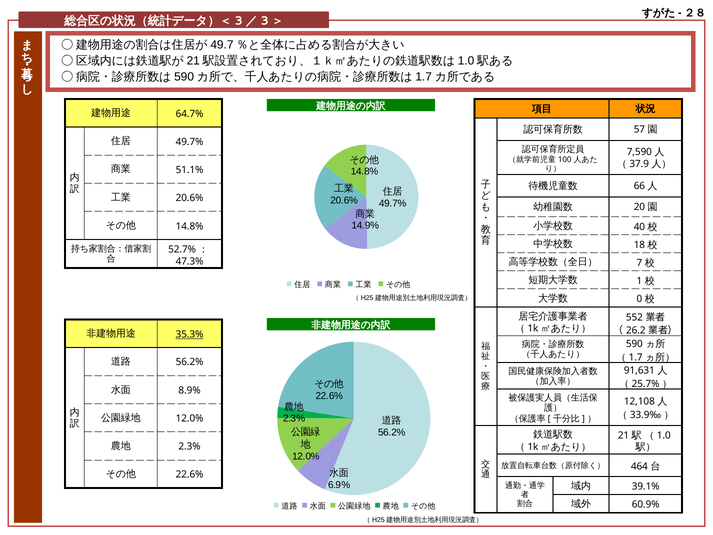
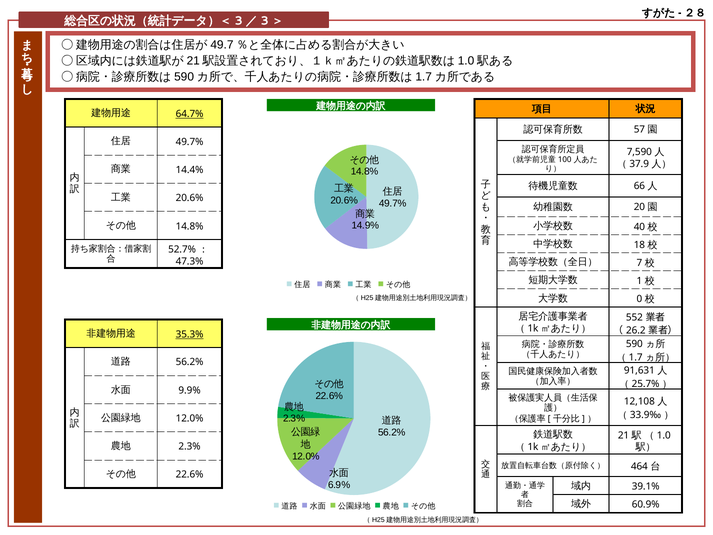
64.7% underline: none -> present (190, 114)
51.1%: 51.1% -> 14.4% (190, 170)
8.9%: 8.9% -> 9.9% (190, 390)
